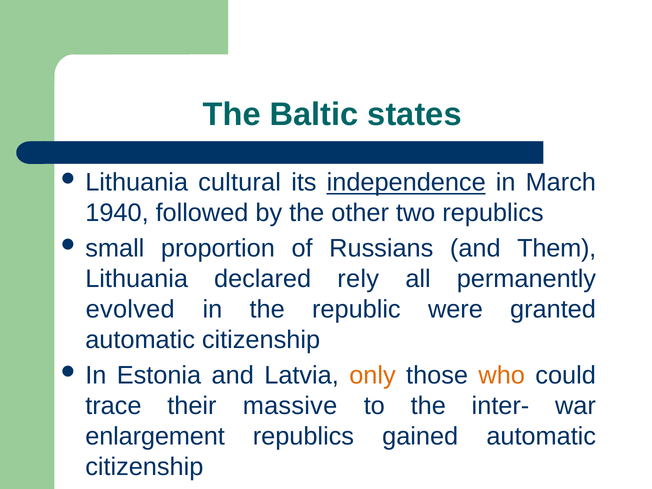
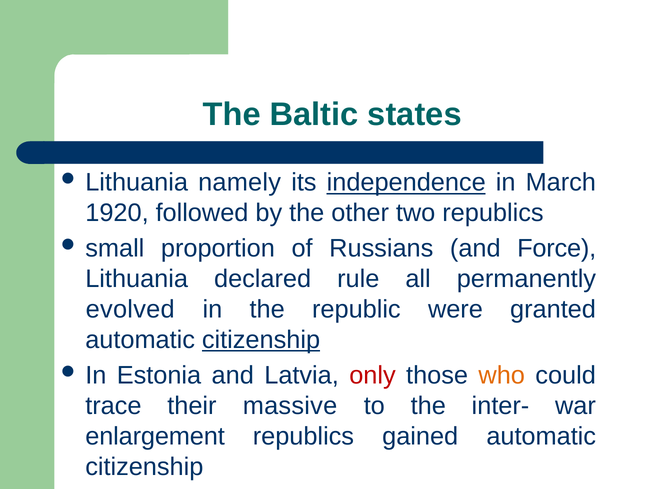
cultural: cultural -> namely (240, 183)
1940: 1940 -> 1920 (117, 213)
Them: Them -> Force (557, 249)
rely: rely -> rule (358, 279)
citizenship underline: none -> present (261, 340)
only colour: orange -> red (373, 375)
